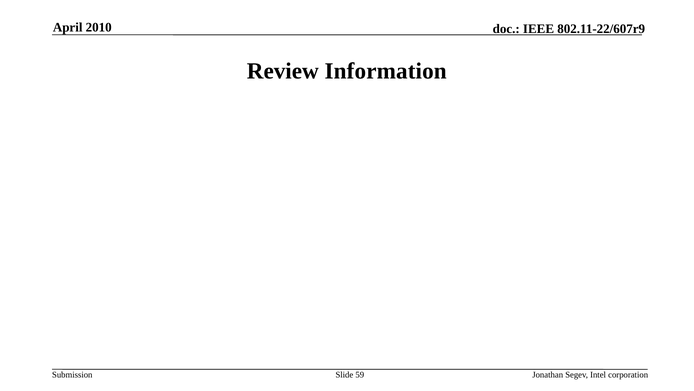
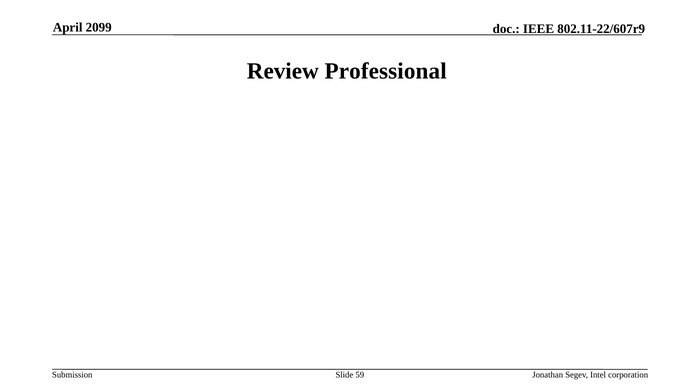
2010: 2010 -> 2099 (99, 28)
Information: Information -> Professional (386, 71)
